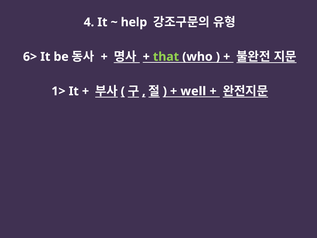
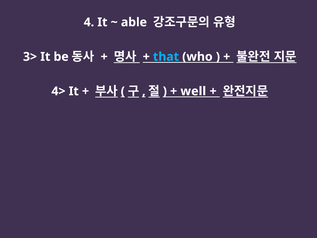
help: help -> able (134, 22)
6>: 6> -> 3> (30, 57)
that colour: light green -> light blue (166, 57)
1>: 1> -> 4> (58, 91)
